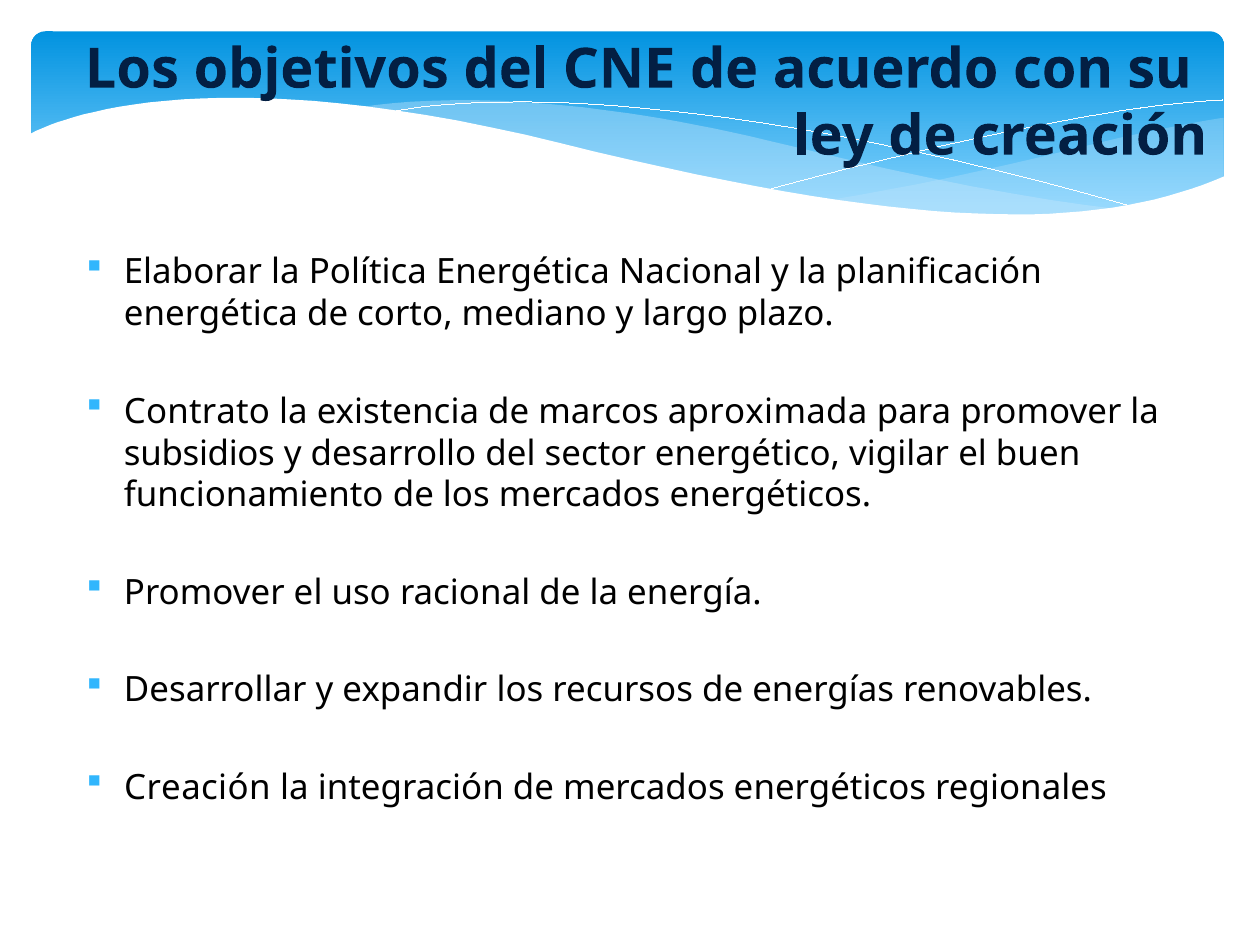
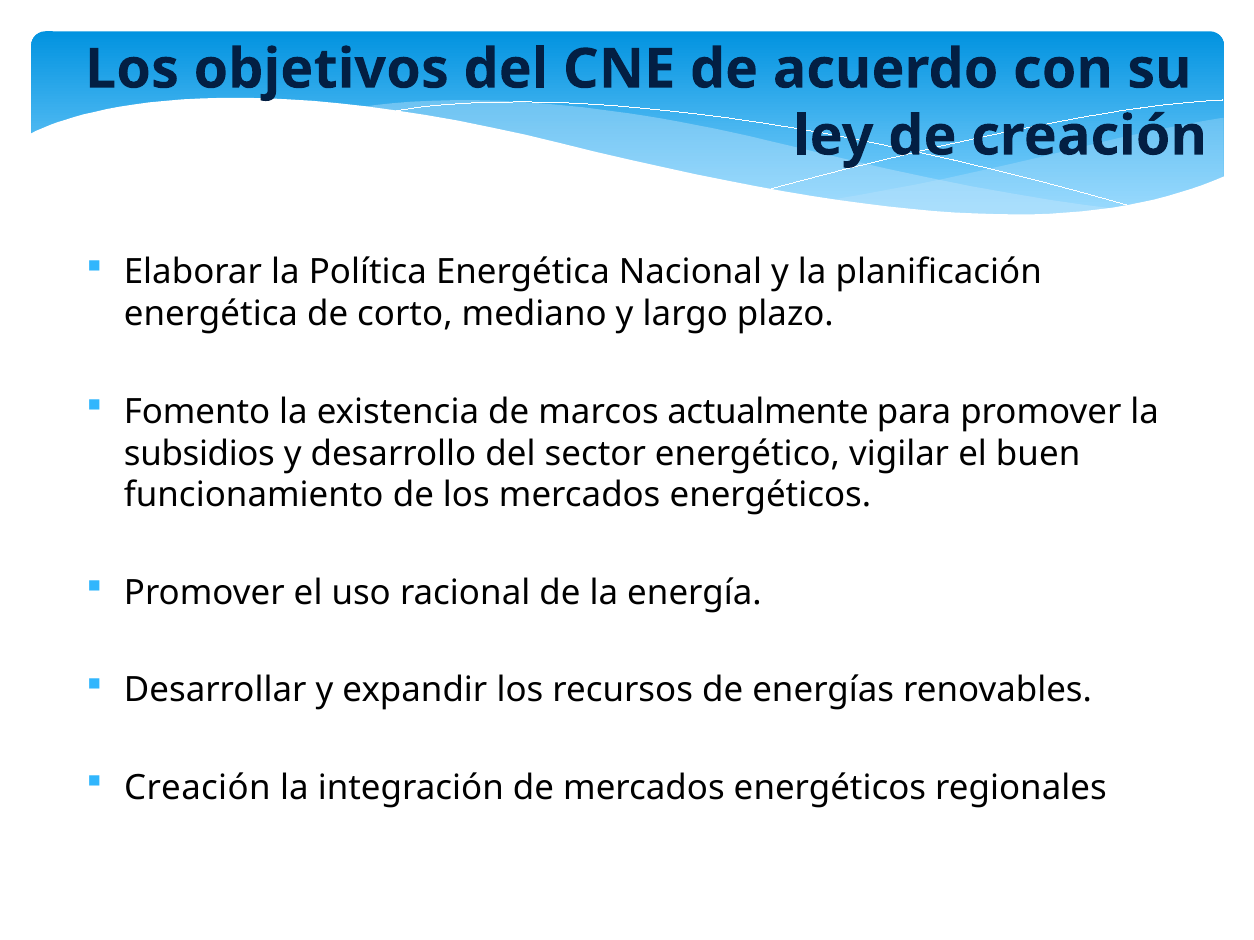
Contrato: Contrato -> Fomento (197, 412)
aproximada: aproximada -> actualmente (768, 412)
